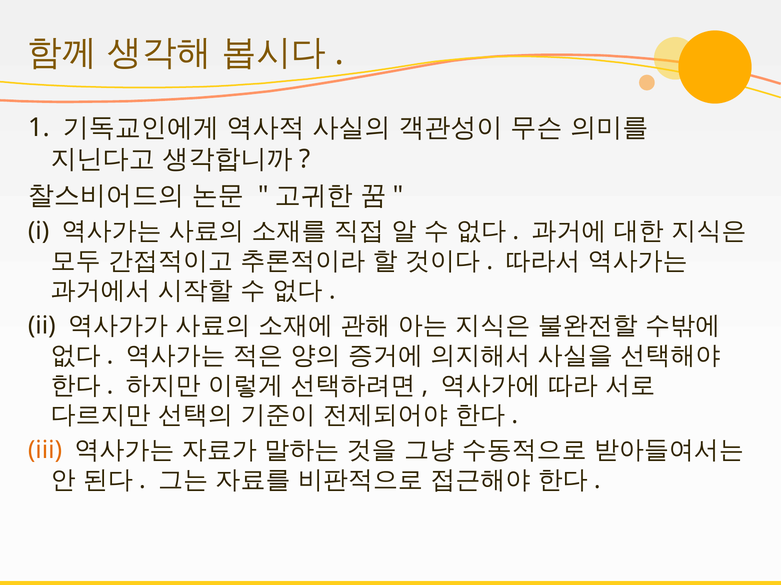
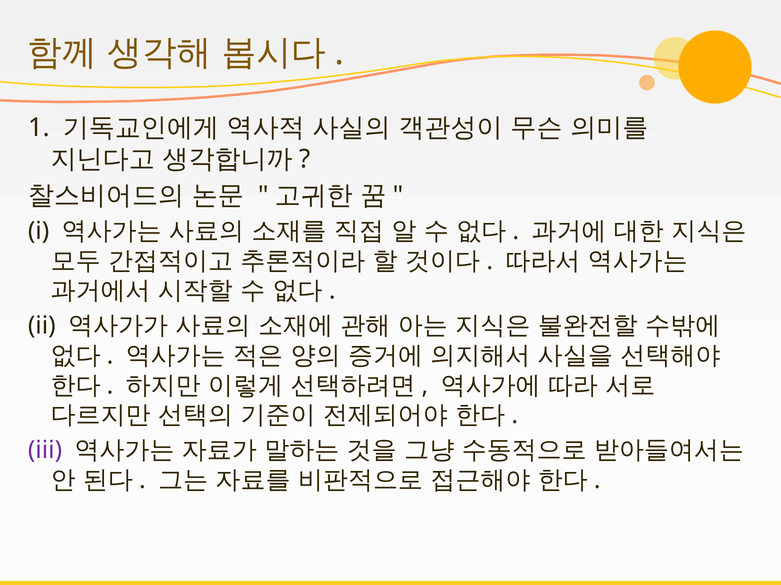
iii colour: orange -> purple (45, 451)
